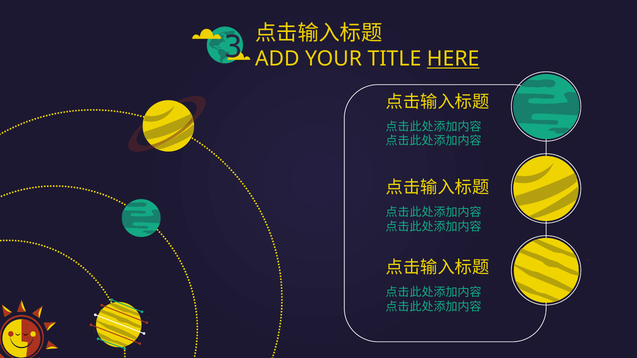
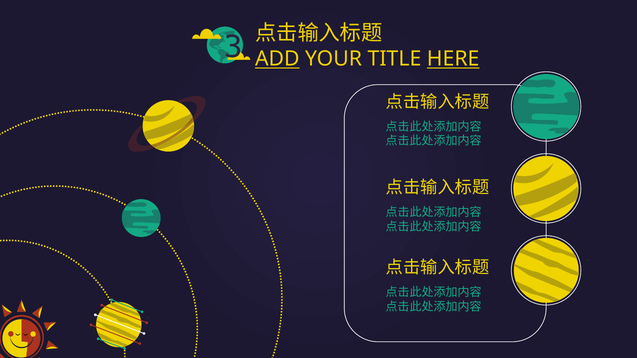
ADD underline: none -> present (277, 59)
